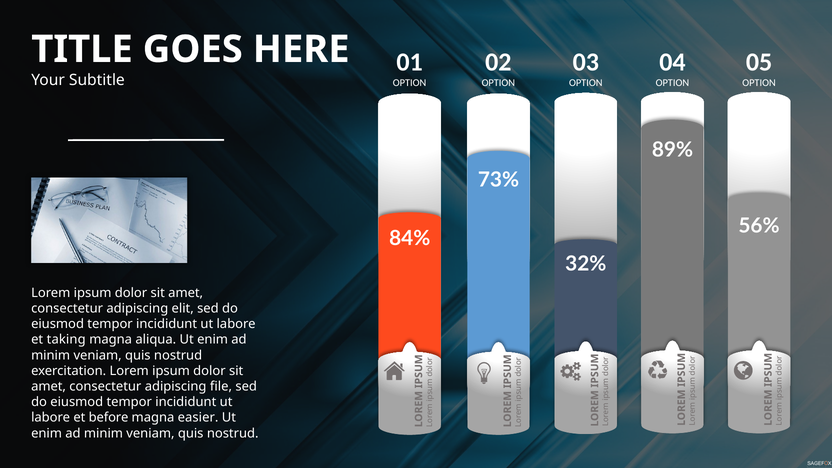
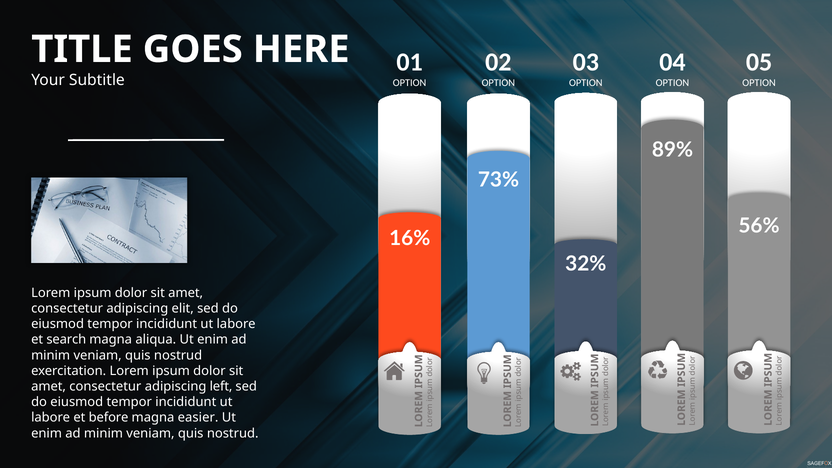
84%: 84% -> 16% (410, 238)
taking: taking -> search (66, 340)
file: file -> left (221, 386)
